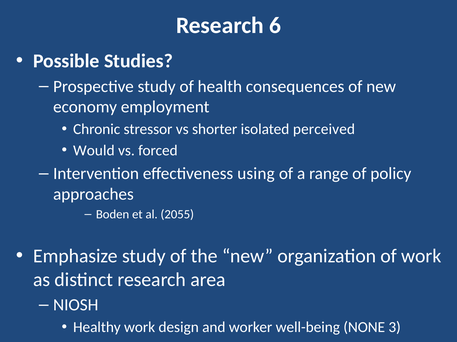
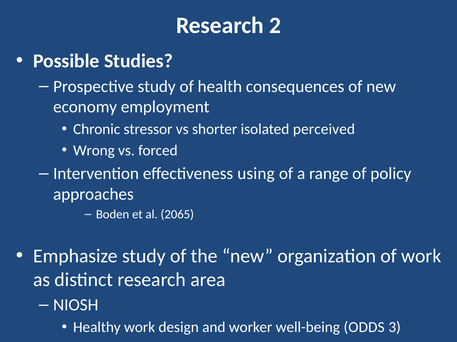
6: 6 -> 2 (275, 26)
Would: Would -> Wrong (94, 151)
2055: 2055 -> 2065 (177, 215)
NONE: NONE -> ODDS (364, 328)
